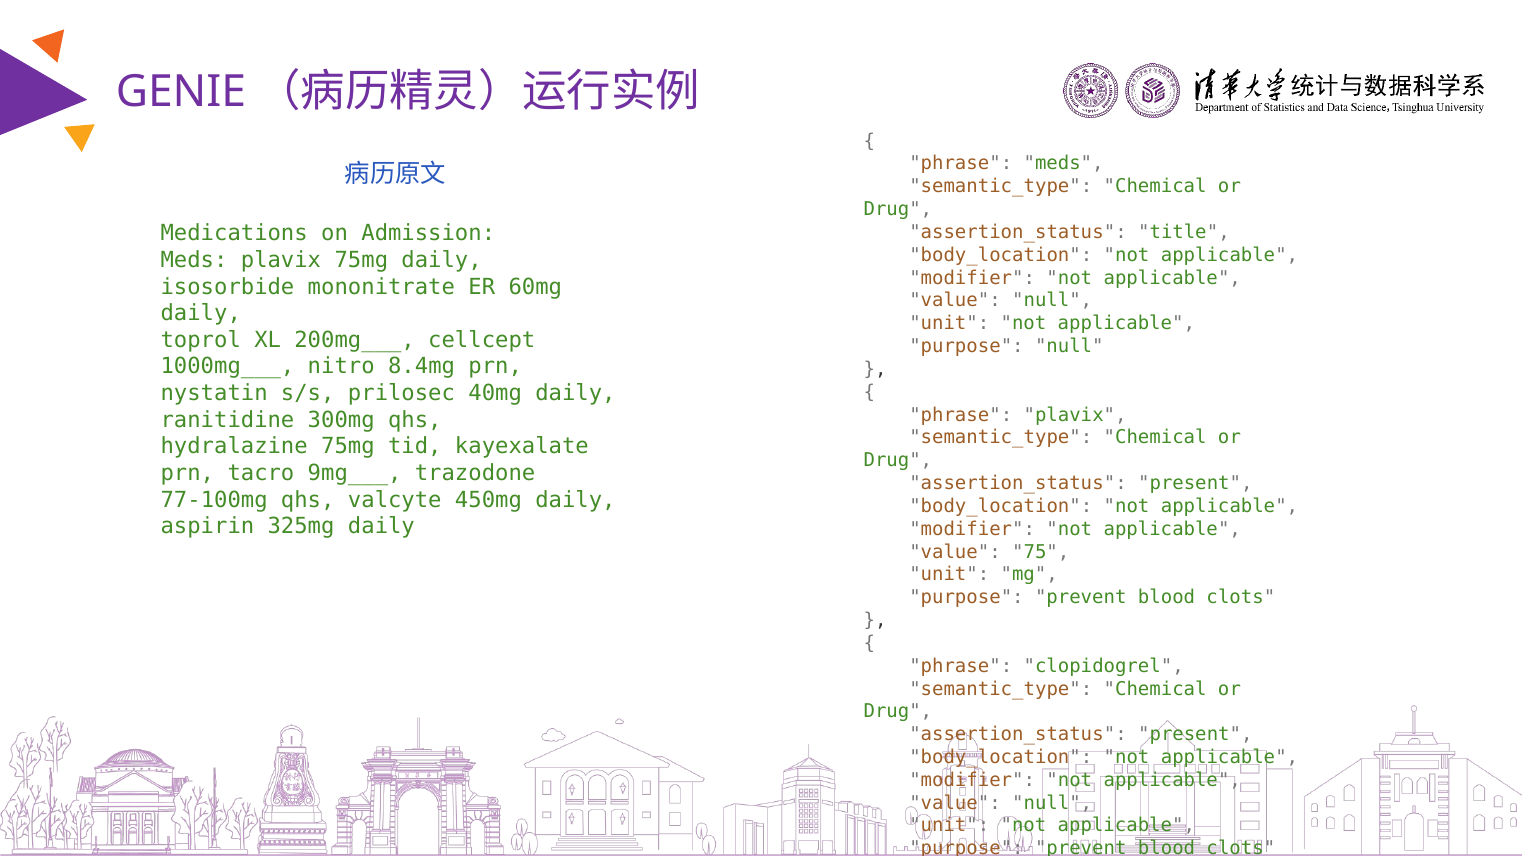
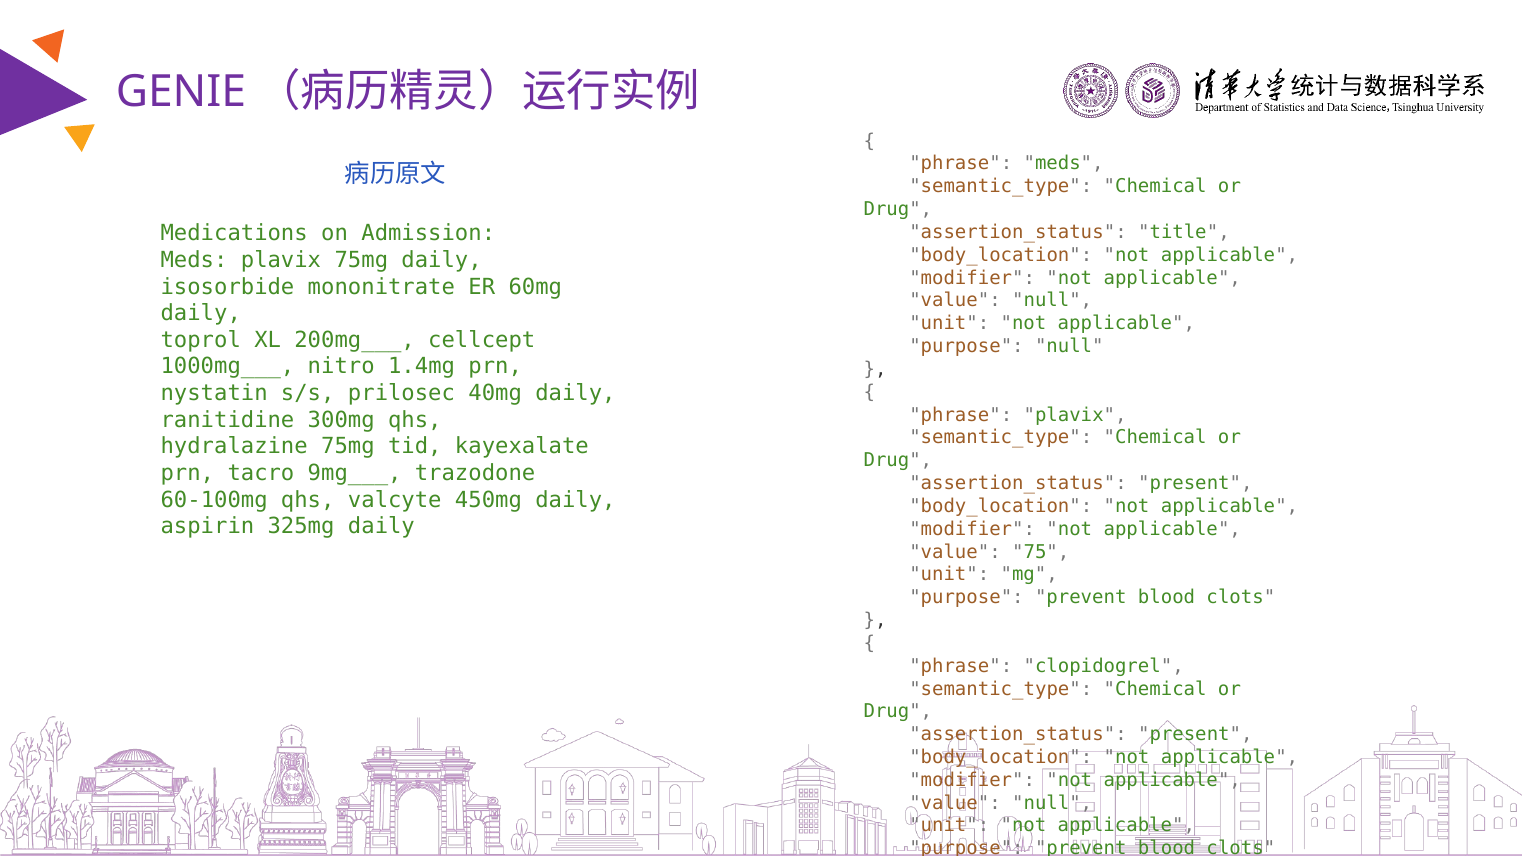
8.4mg: 8.4mg -> 1.4mg (422, 367)
77-100mg: 77-100mg -> 60-100mg (214, 500)
